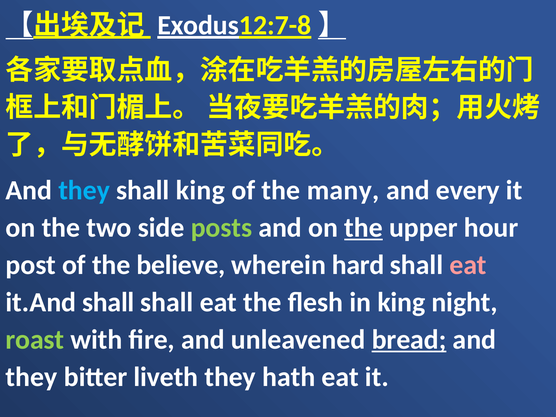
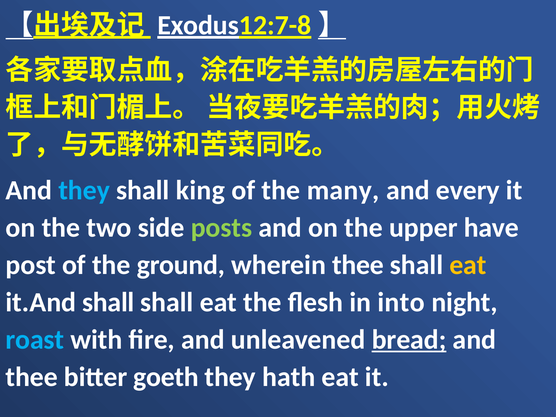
the underline: present -> none (363, 228)
hour: hour -> have (491, 228)
believe: believe -> ground (181, 265)
wherein hard: hard -> thee (358, 265)
eat colour: pink -> yellow (468, 265)
in king: king -> into (401, 302)
roast colour: light green -> light blue (35, 340)
they: they -> thee (32, 377)
liveth: liveth -> goeth (166, 377)
